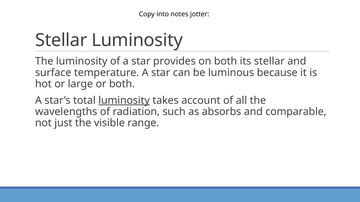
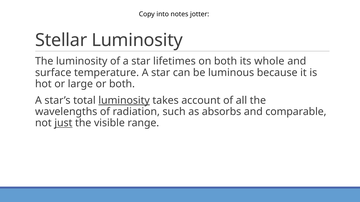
provides: provides -> lifetimes (174, 61)
its stellar: stellar -> whole (269, 61)
just underline: none -> present (63, 123)
